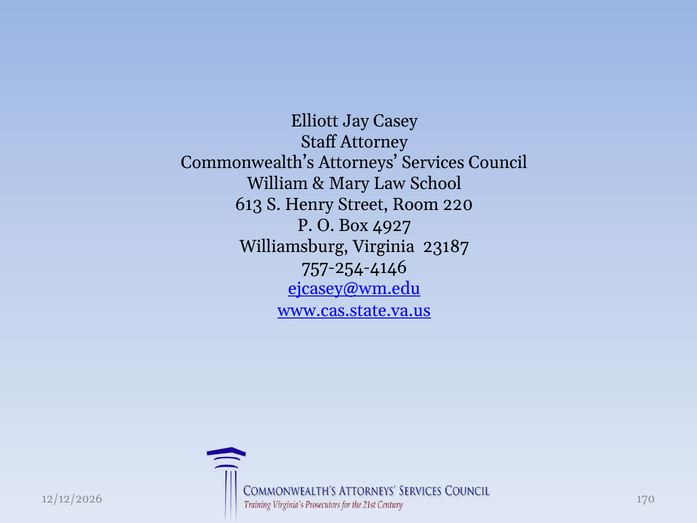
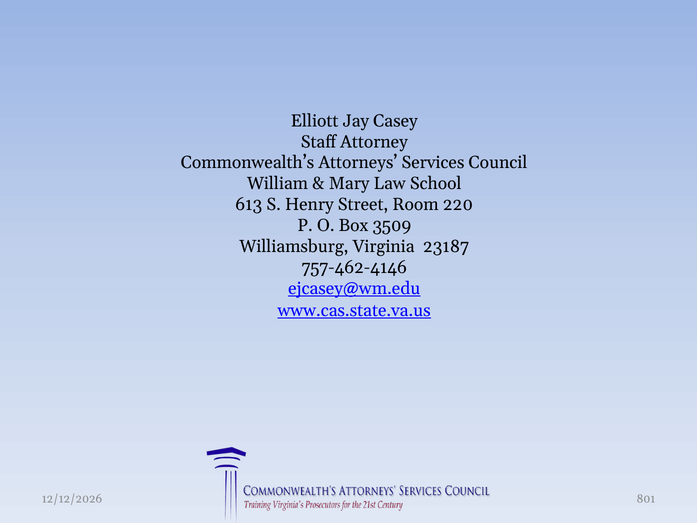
4927: 4927 -> 3509 (392, 225)
757-254-4146: 757-254-4146 -> 757-462-4146 (354, 267)
170: 170 -> 801 (646, 499)
